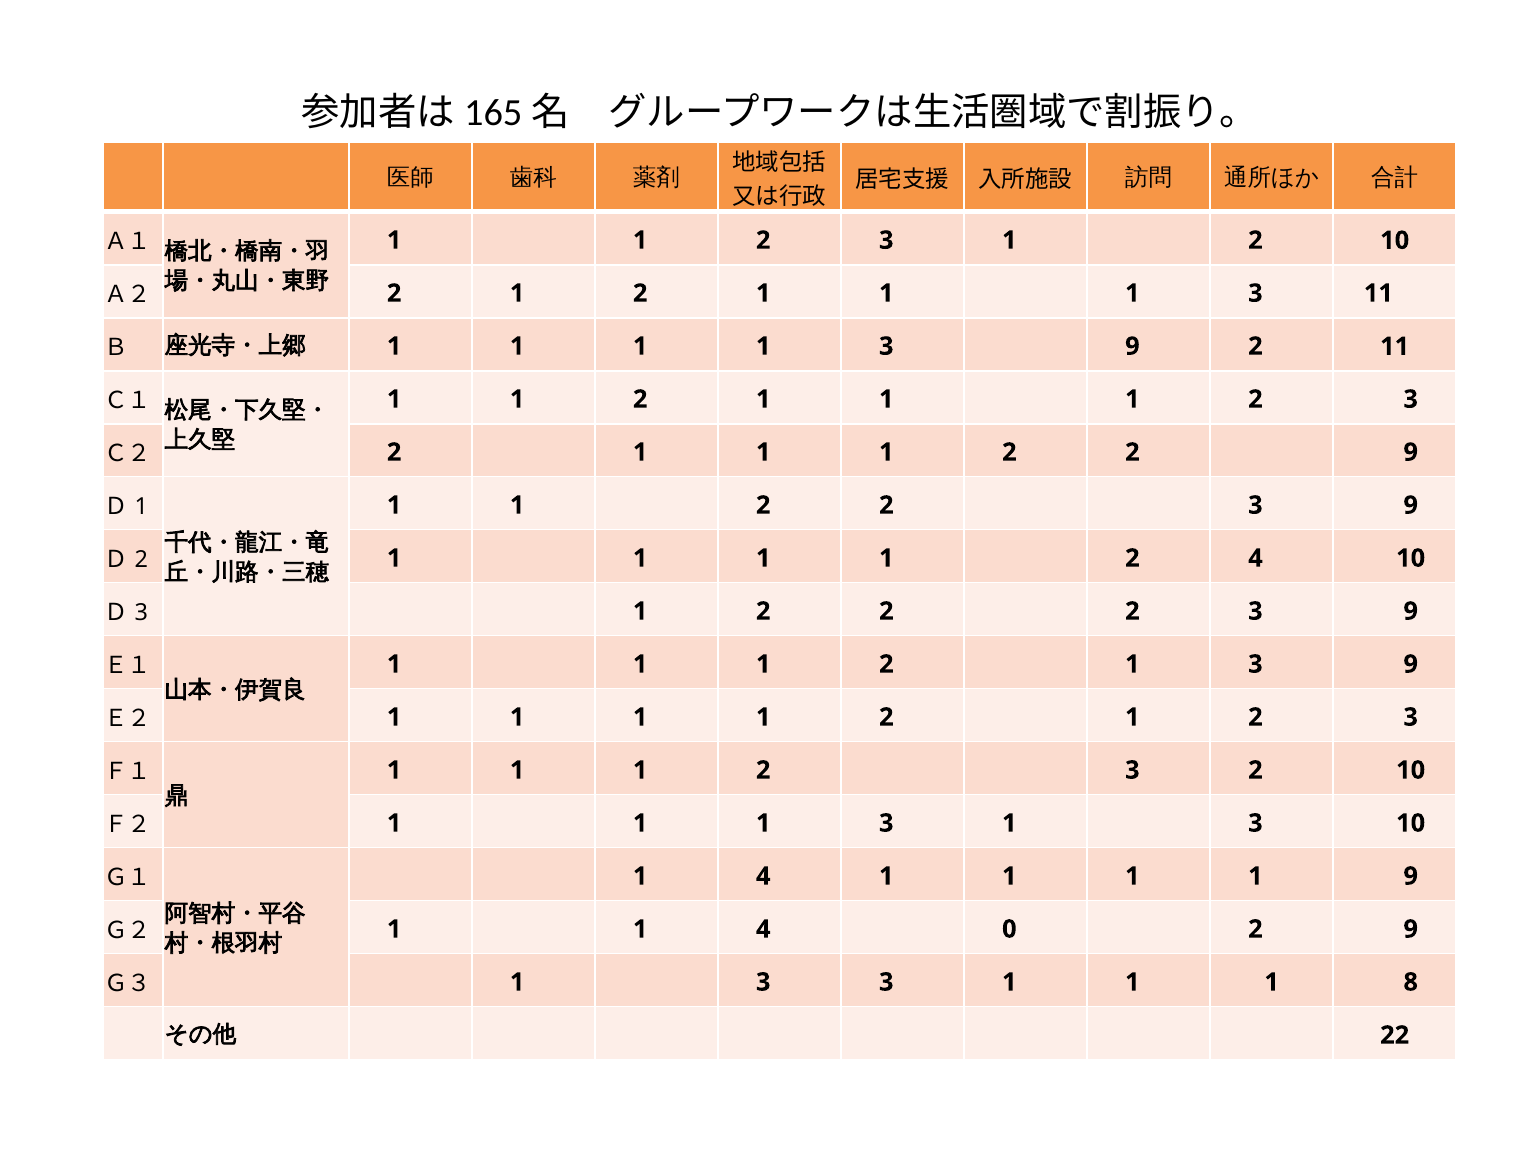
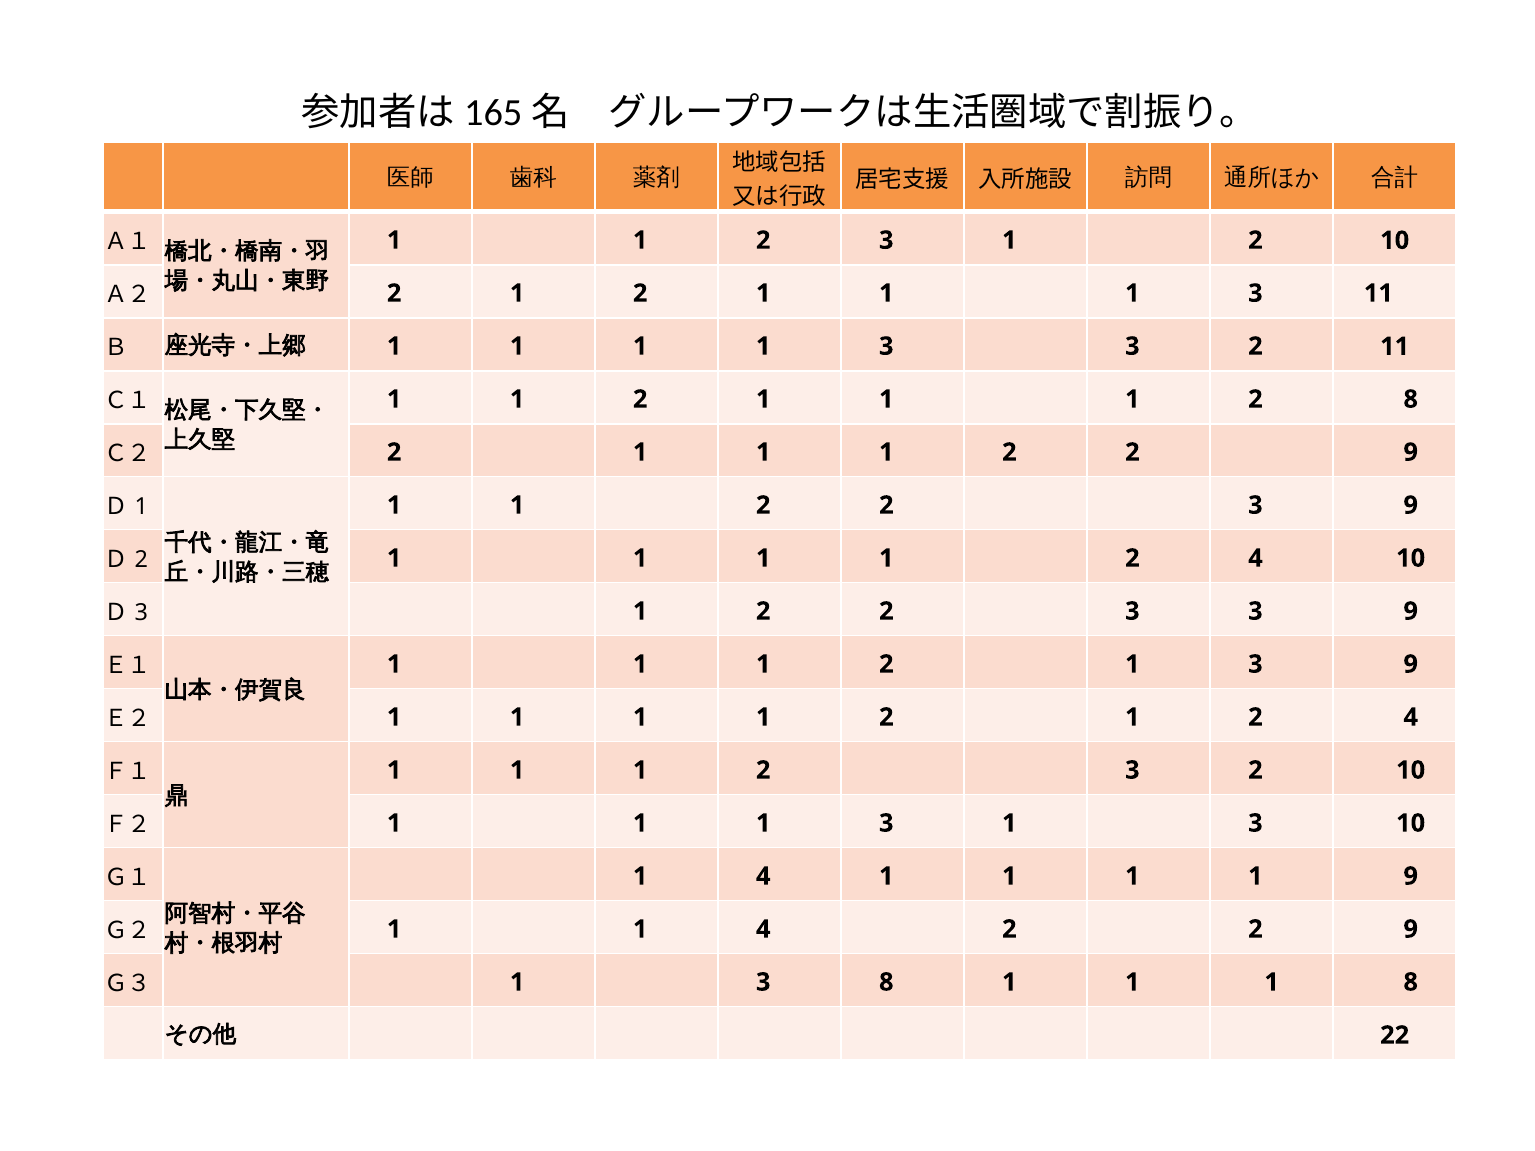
1 1 3 9: 9 -> 3 (1132, 346)
3: 3 -> 8 (1411, 399)
2: 2 -> 3 (1132, 611)
2 1 2 3: 3 -> 4 (1411, 717)
4 0: 0 -> 2 (1009, 929)
3 3: 3 -> 8 (886, 982)
